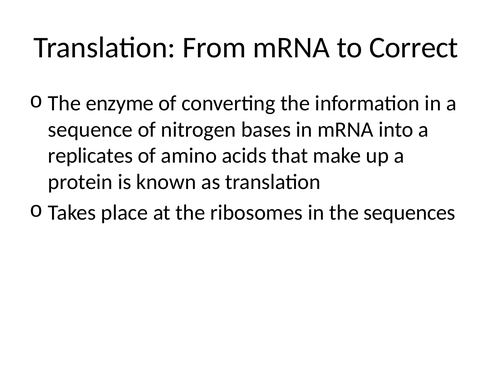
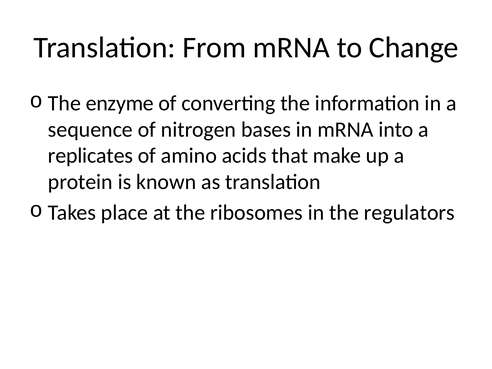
Correct: Correct -> Change (414, 48)
sequences: sequences -> regulators (409, 213)
